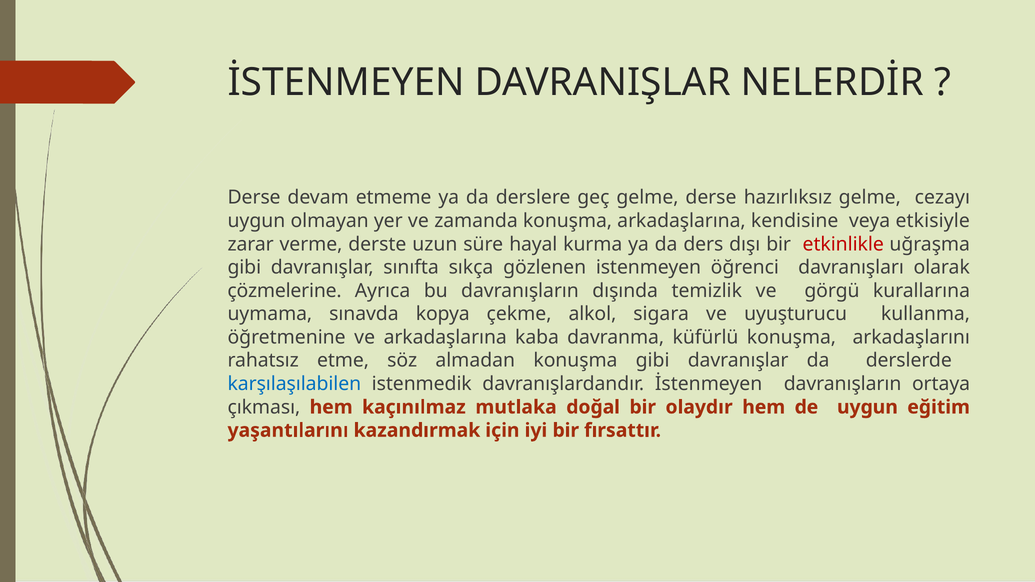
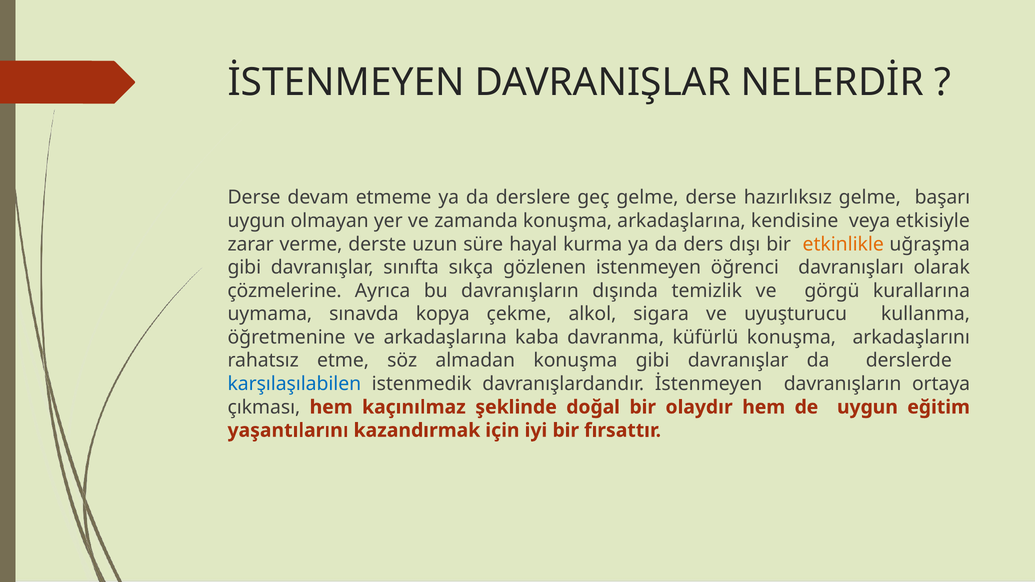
cezayı: cezayı -> başarı (942, 198)
etkinlikle colour: red -> orange (843, 244)
mutlaka: mutlaka -> şeklinde (516, 407)
